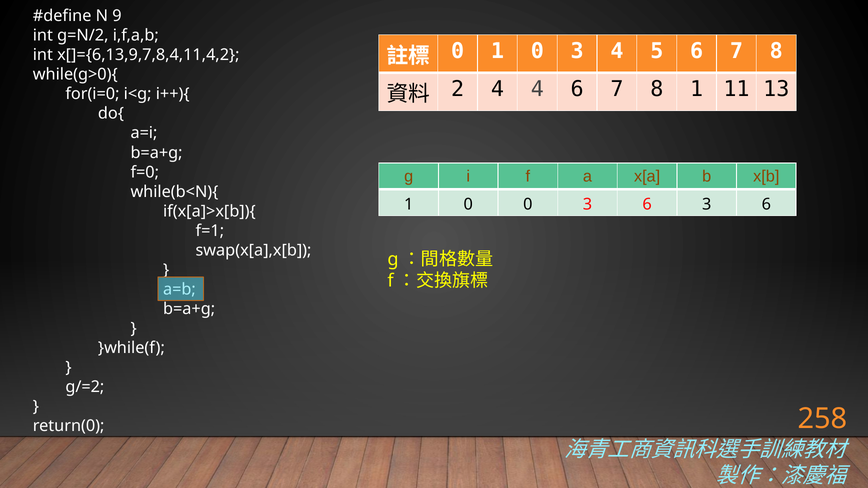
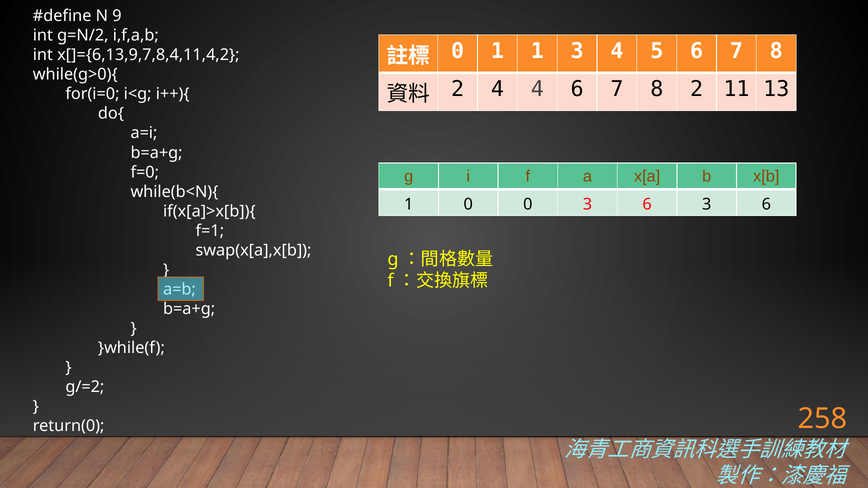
0 1 0: 0 -> 1 (537, 51)
8 1: 1 -> 2 (697, 89)
